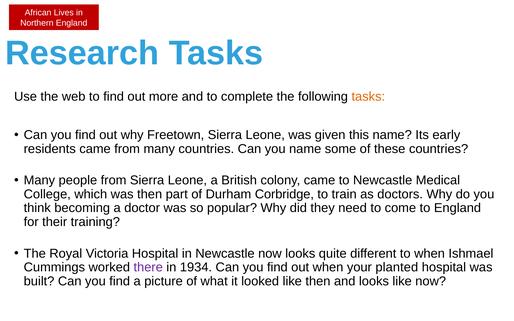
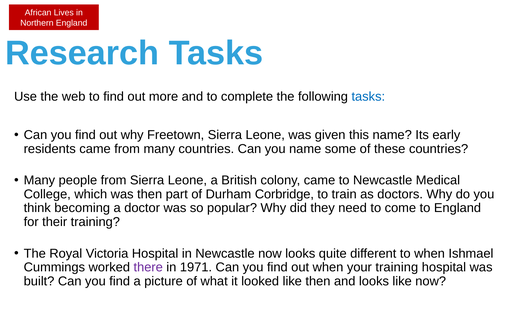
tasks colour: orange -> blue (368, 97)
1934: 1934 -> 1971 (196, 268)
your planted: planted -> training (397, 268)
